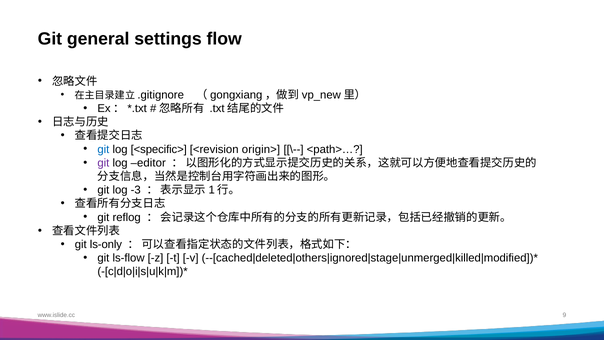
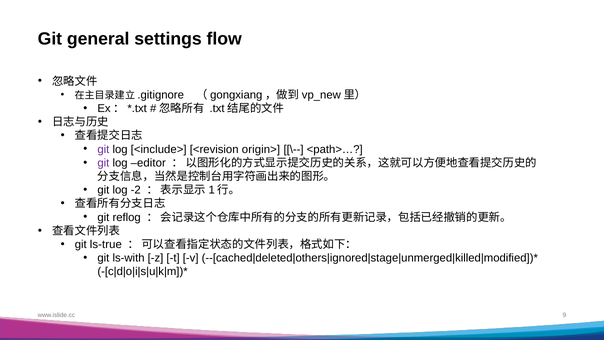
git colour: blue -> purple (103, 149)
<specific>: <specific> -> <include> (159, 149)
-3: -3 -> -2 (136, 190)
ls-only: ls-only -> ls-true (106, 244)
ls-flow: ls-flow -> ls-with (129, 258)
